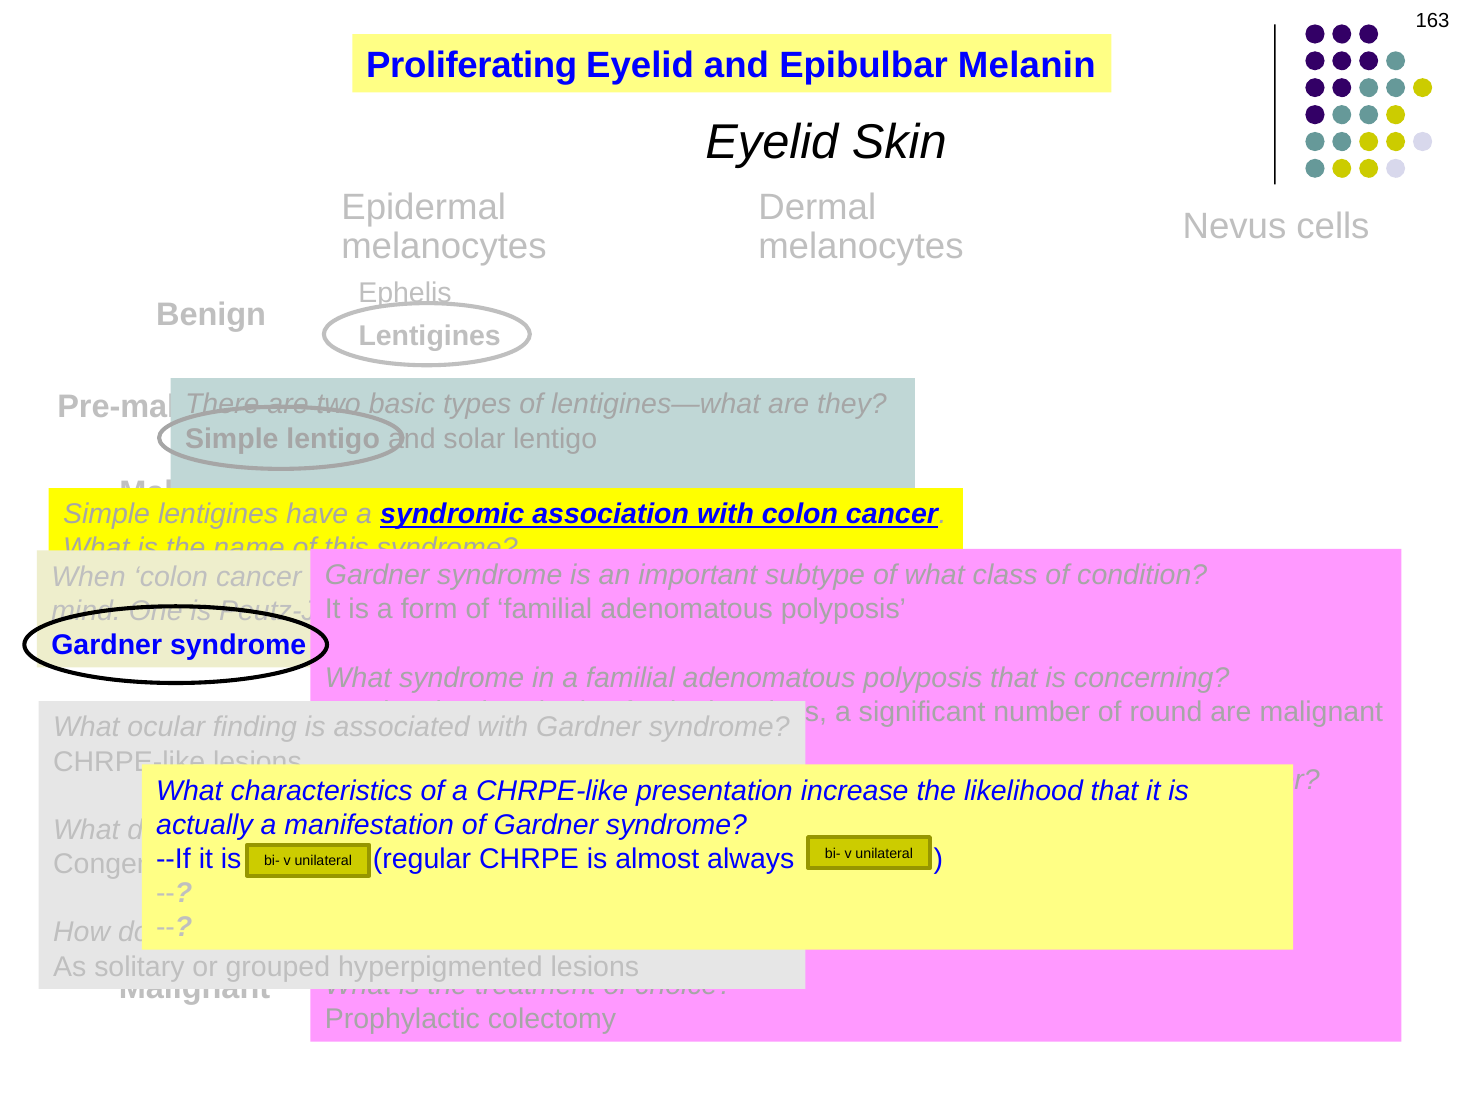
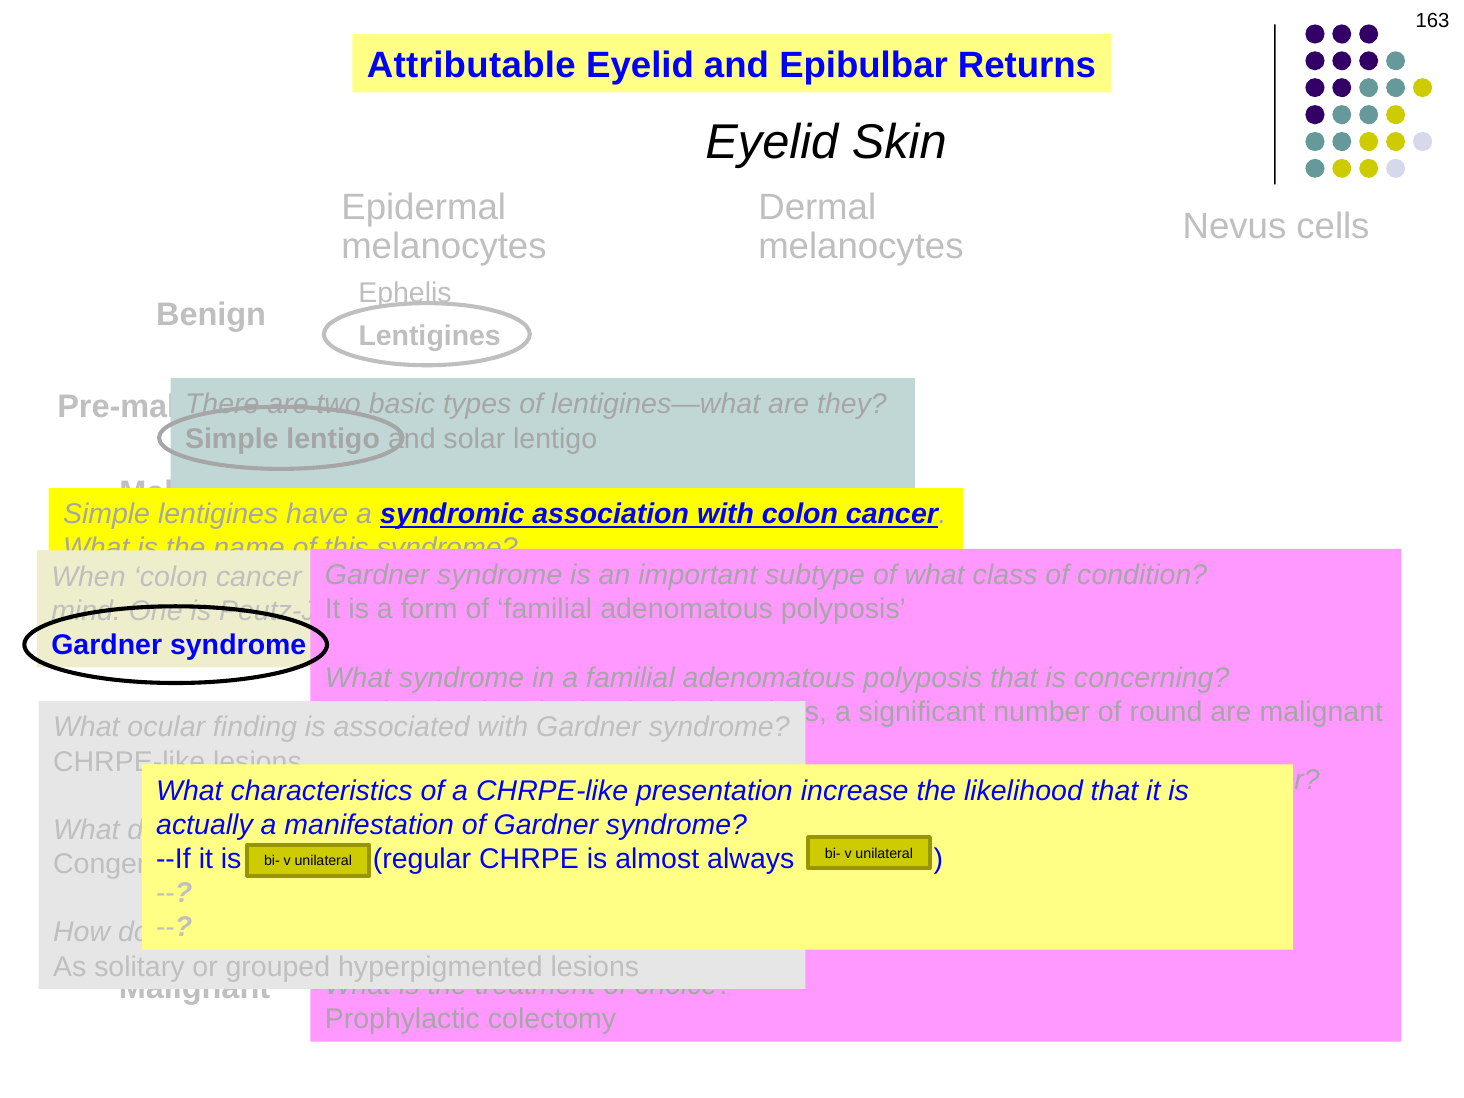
Proliferating: Proliferating -> Attributable (471, 66)
Melanin: Melanin -> Returns (1027, 66)
